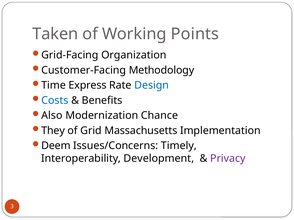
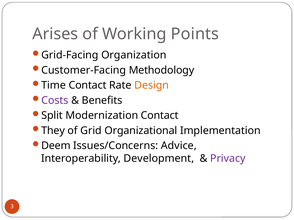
Taken: Taken -> Arises (55, 34)
Time Express: Express -> Contact (88, 85)
Design colour: blue -> orange (152, 85)
Costs colour: blue -> purple (55, 101)
Also: Also -> Split (52, 116)
Modernization Chance: Chance -> Contact (160, 116)
Massachusetts: Massachusetts -> Organizational (141, 131)
Timely: Timely -> Advice (179, 146)
